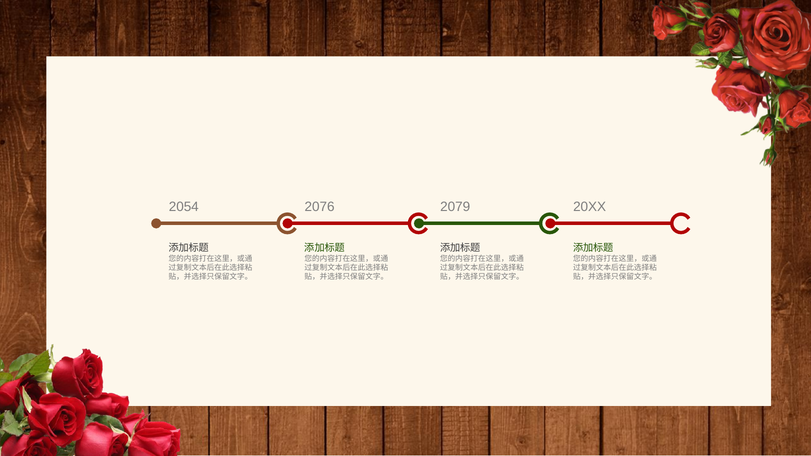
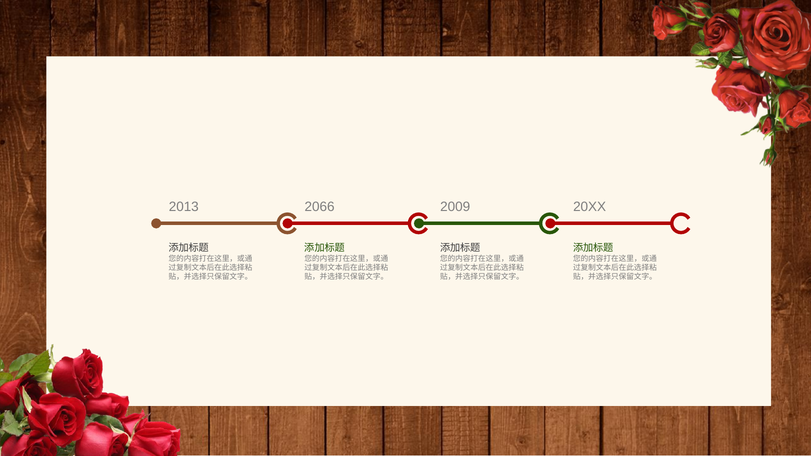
2054: 2054 -> 2013 (184, 207)
2076: 2076 -> 2066 (320, 207)
2079: 2079 -> 2009 (455, 207)
